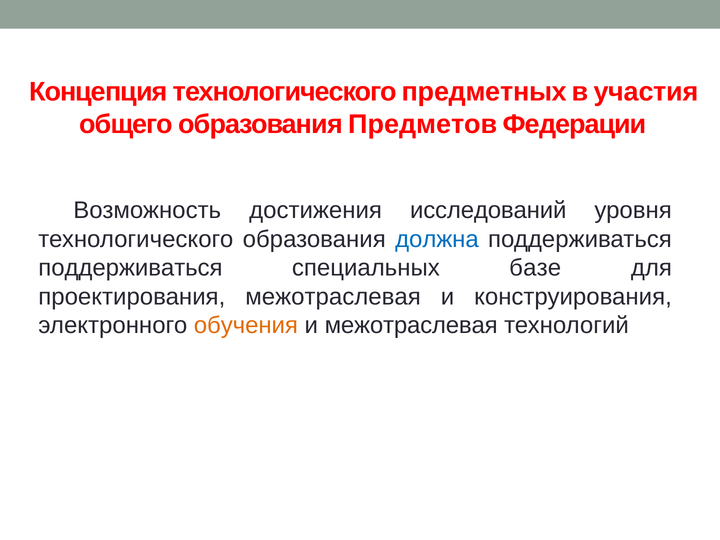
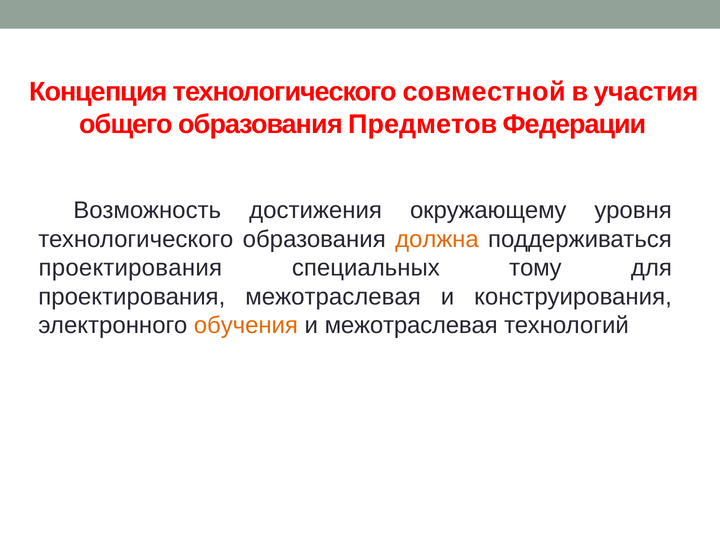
предметных: предметных -> совместной (484, 92)
исследований: исследований -> окружающему (488, 210)
должна colour: blue -> orange (437, 239)
поддерживаться: поддерживаться -> проектирования (130, 268)
базе: базе -> тому (535, 268)
